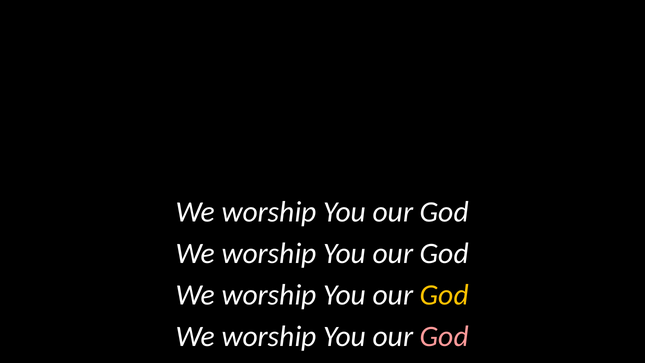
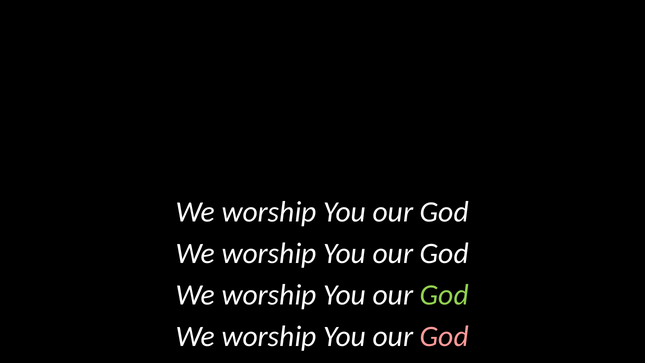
God colour: yellow -> light green (444, 295)
